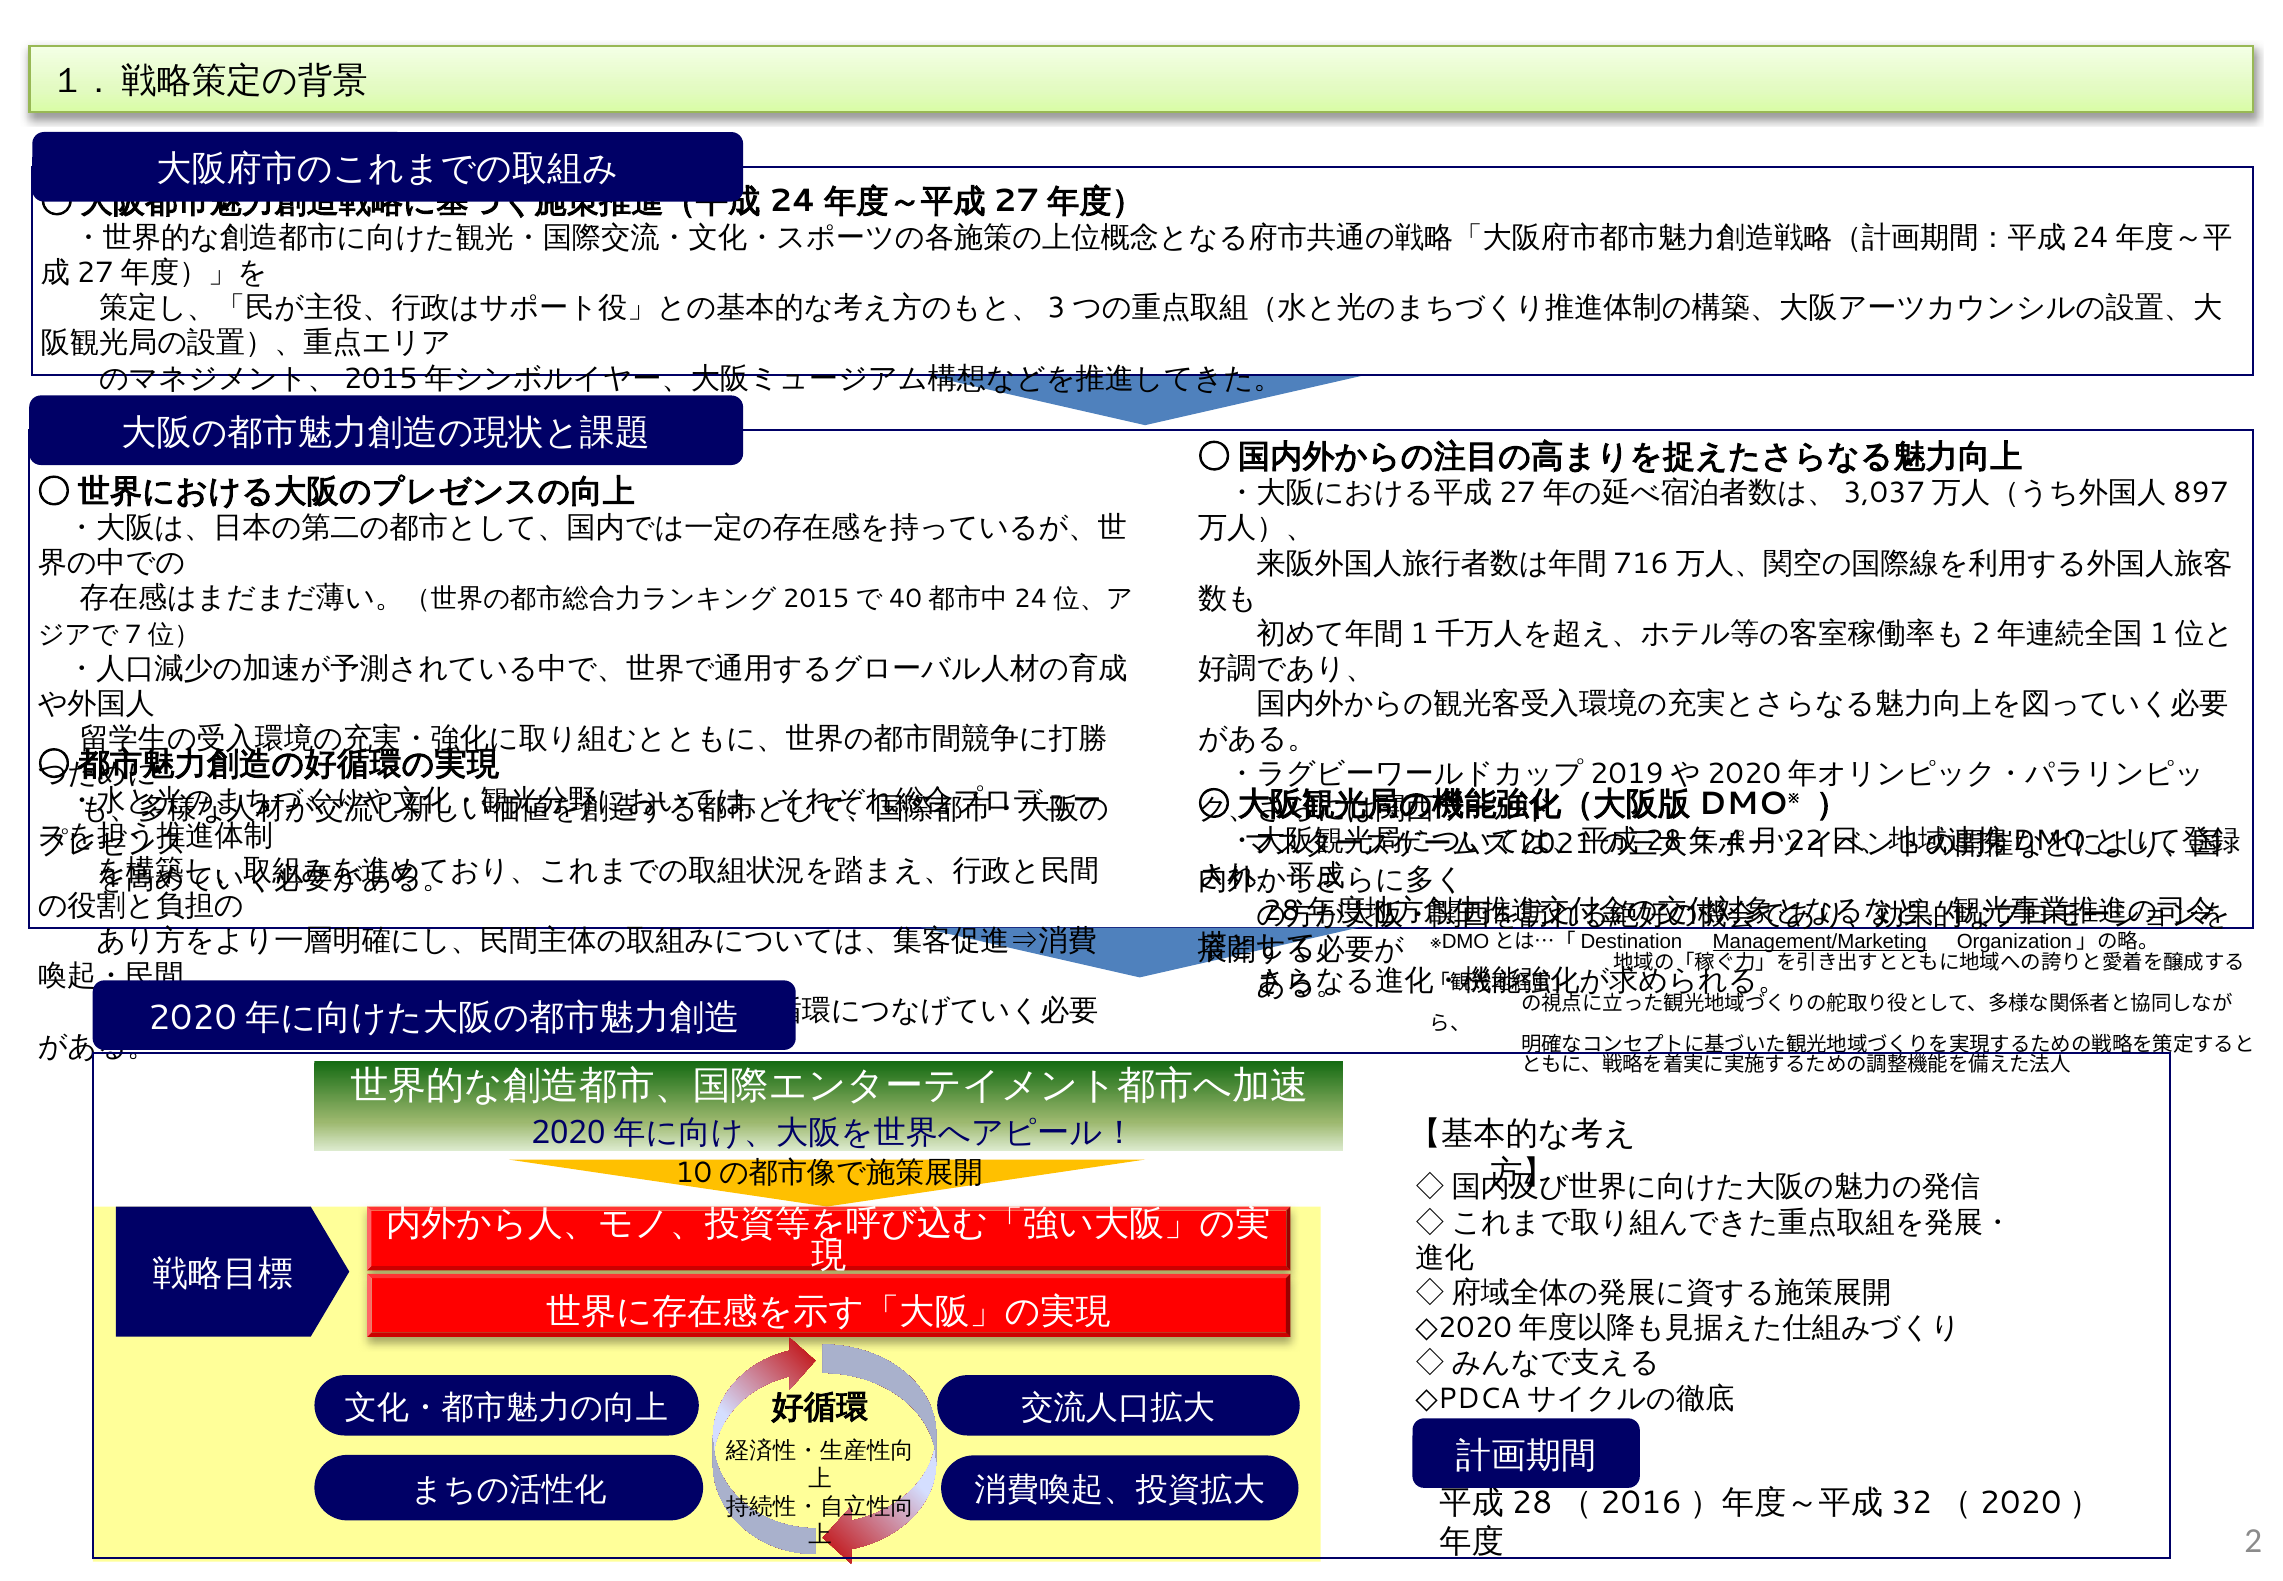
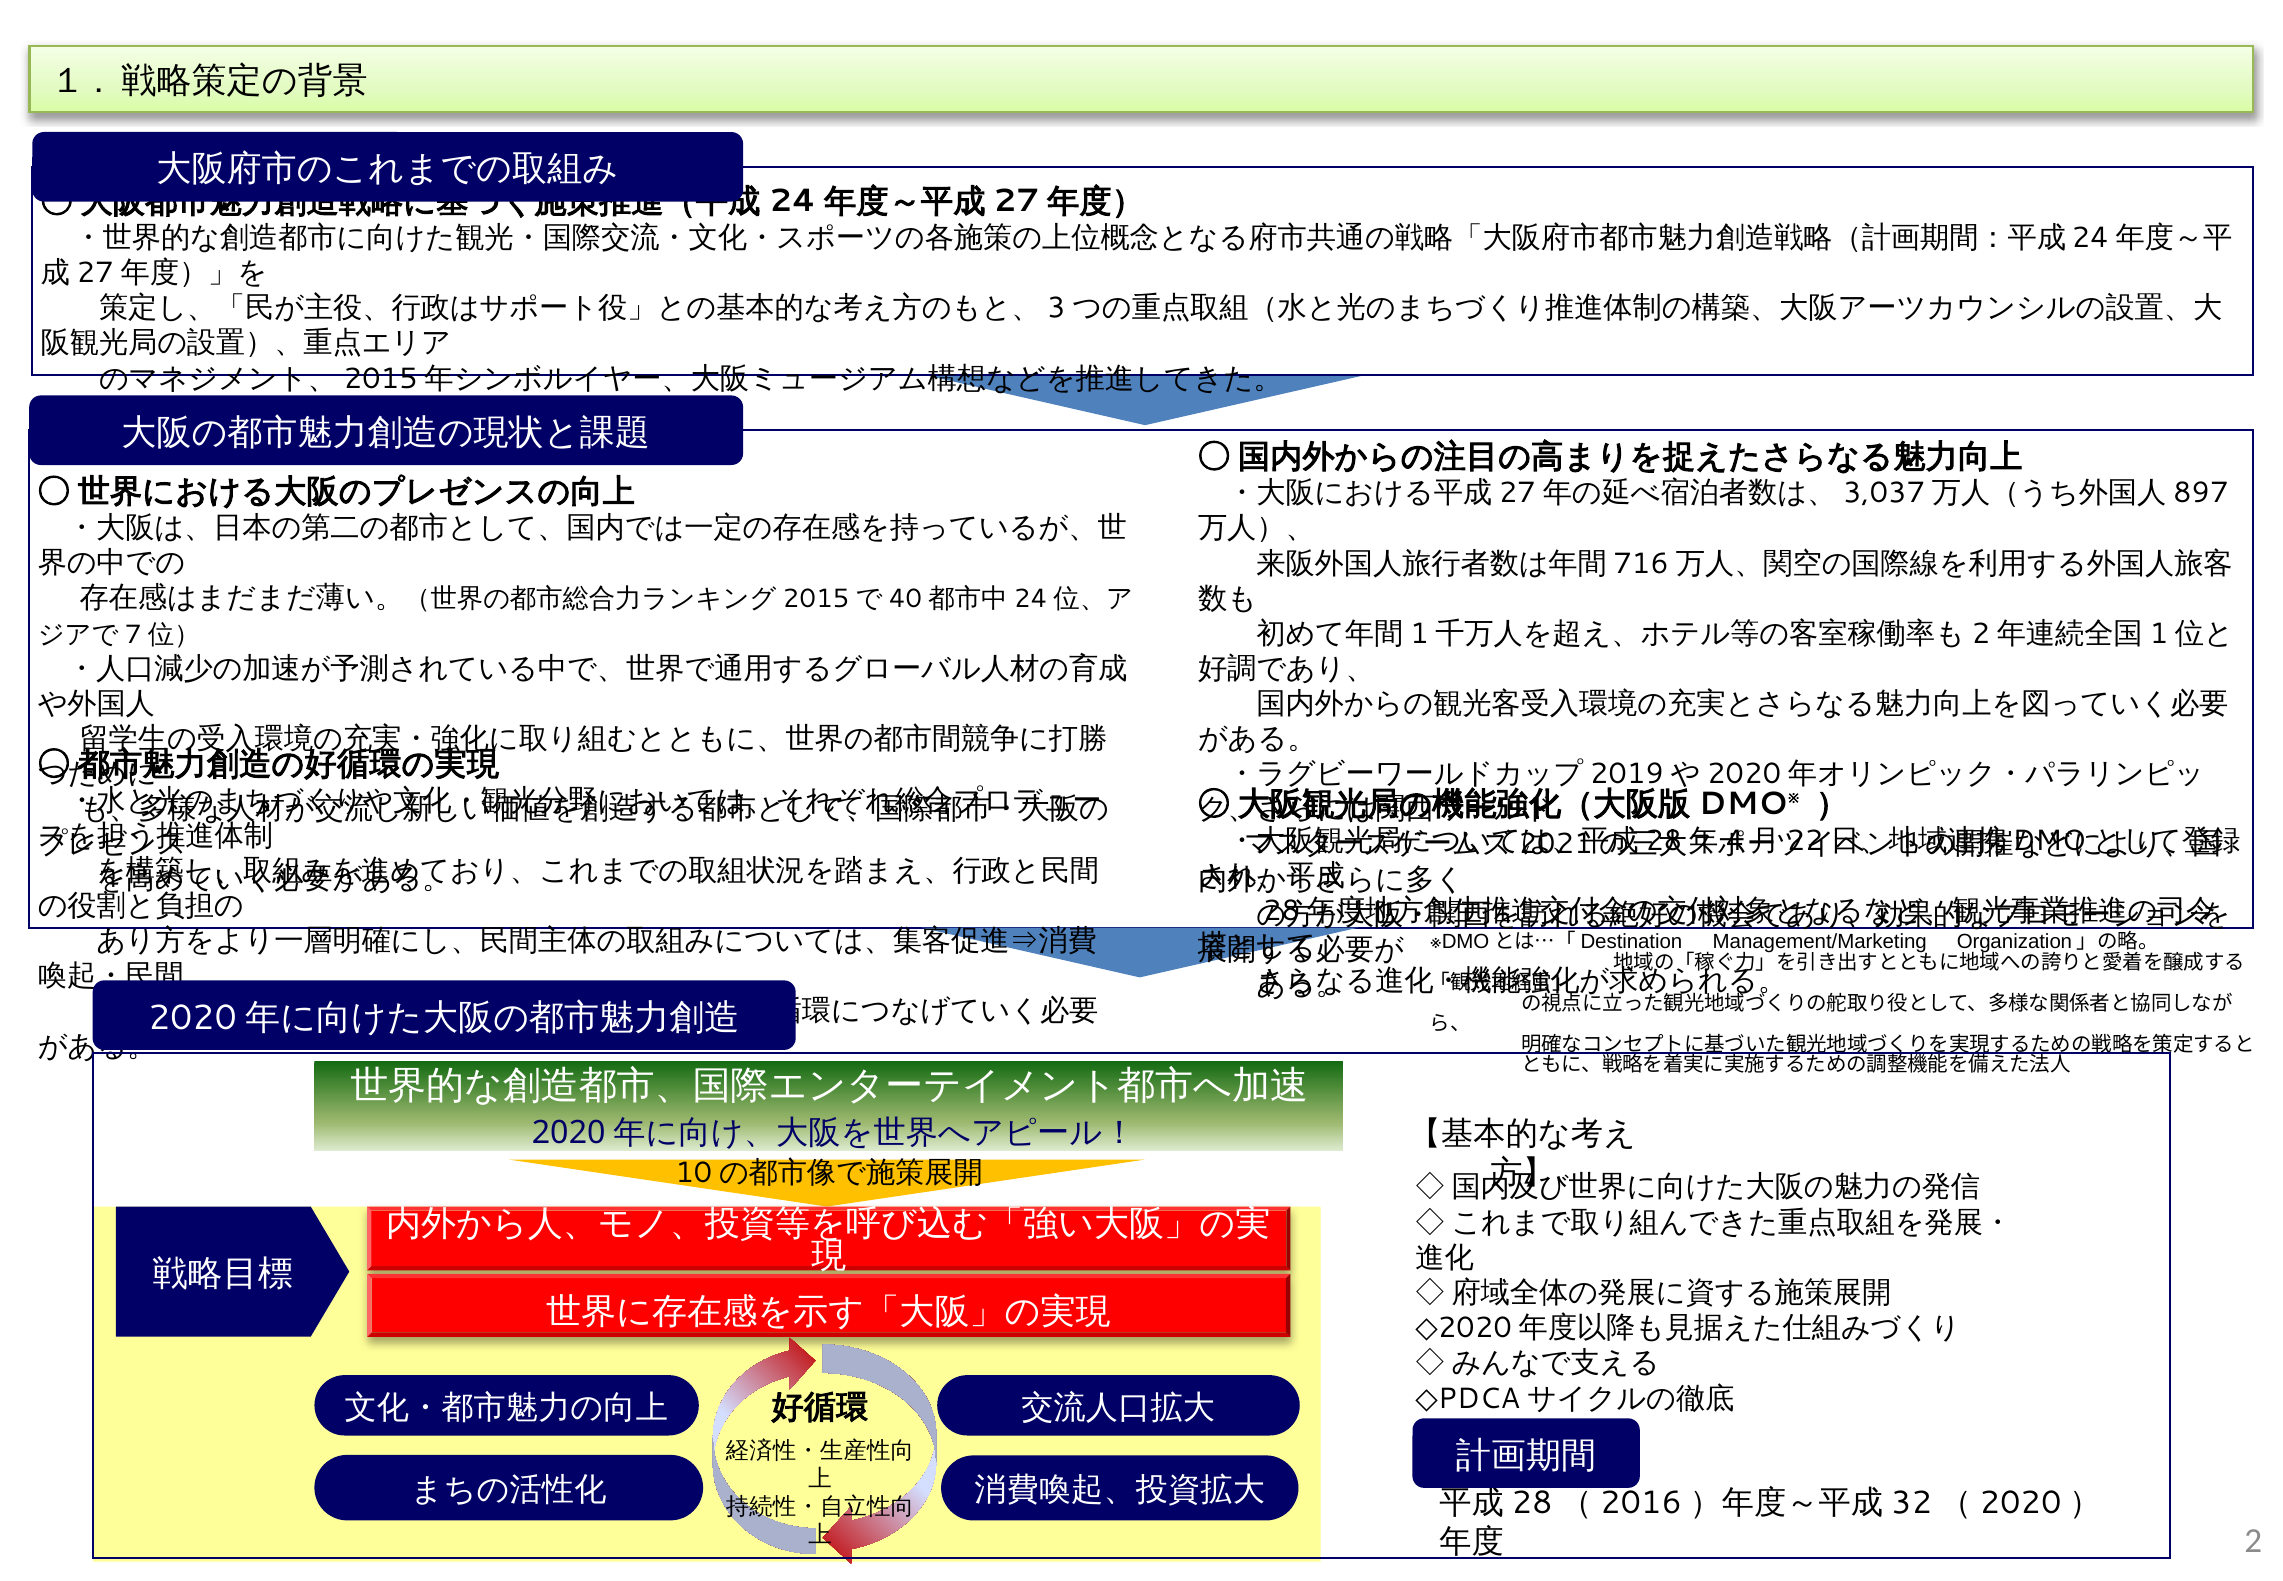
Management/Marketing underline: present -> none (1820, 942)
